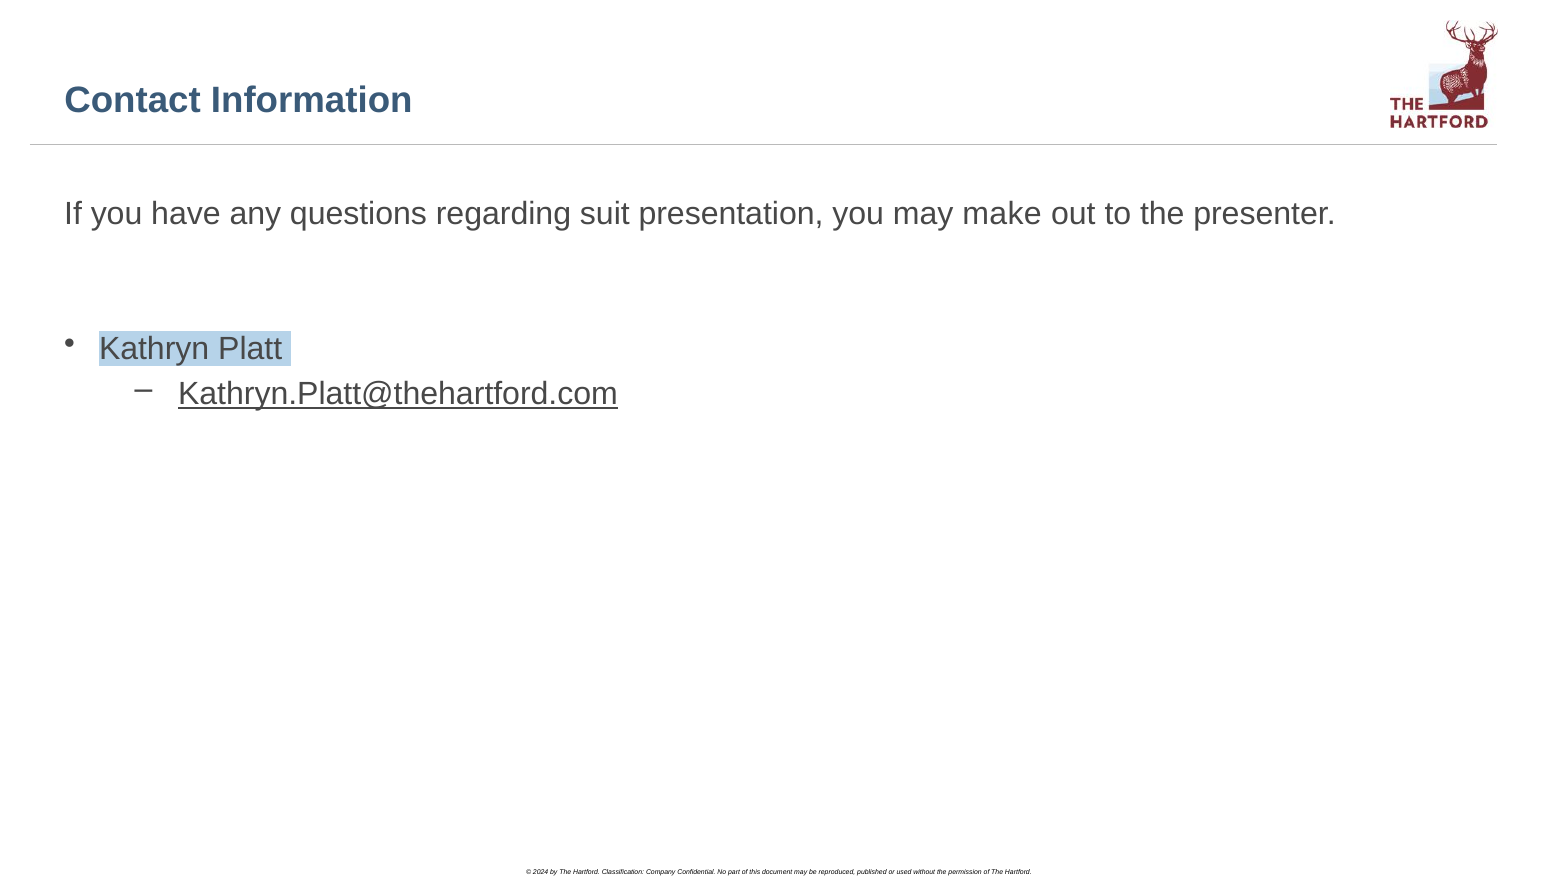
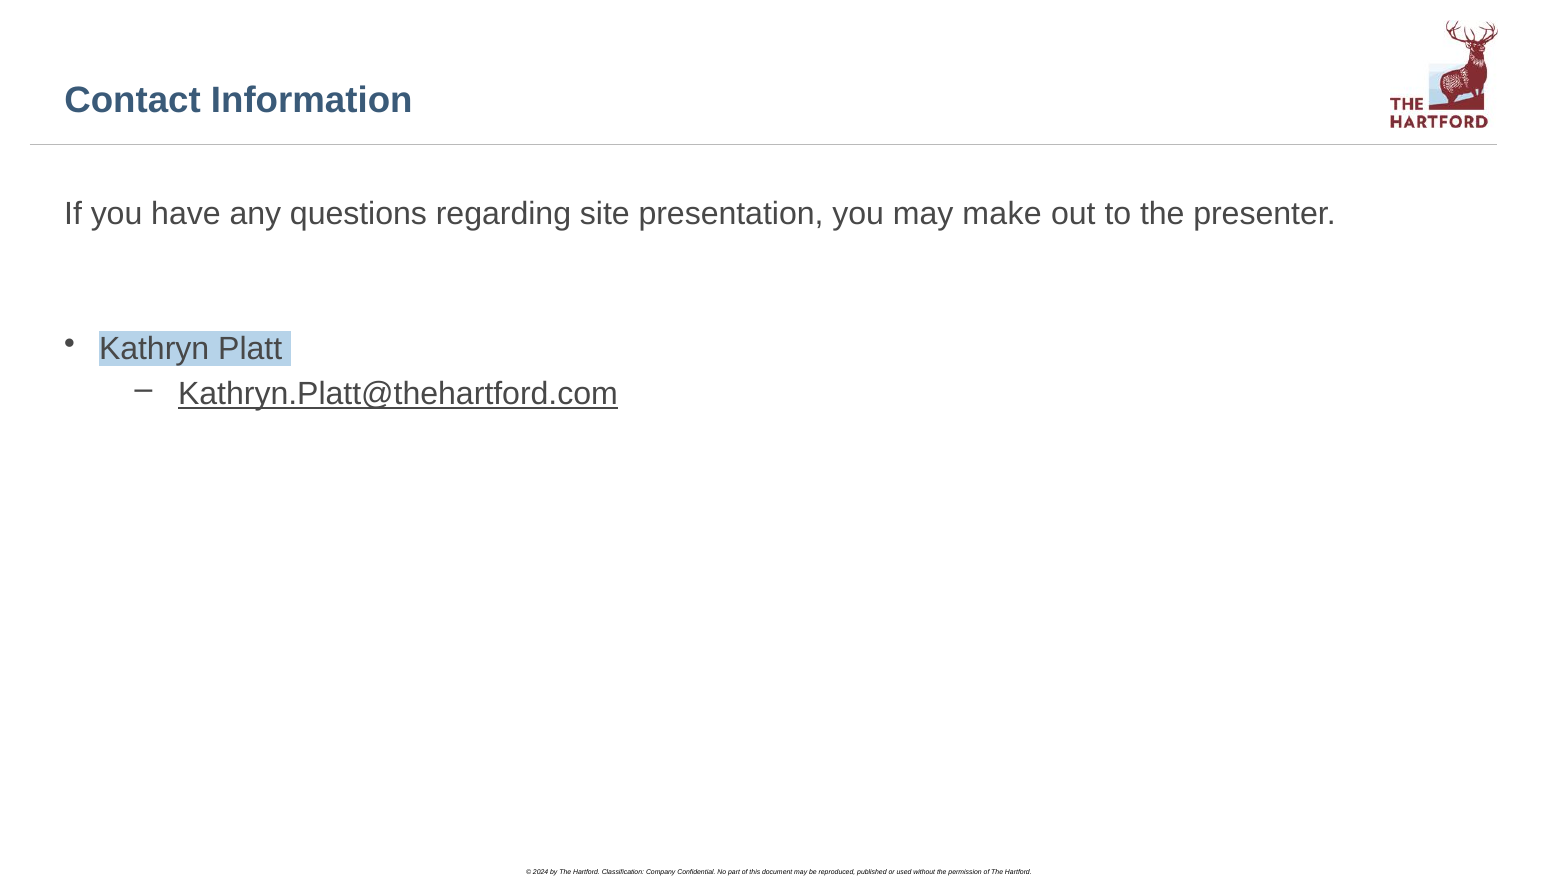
suit: suit -> site (605, 214)
